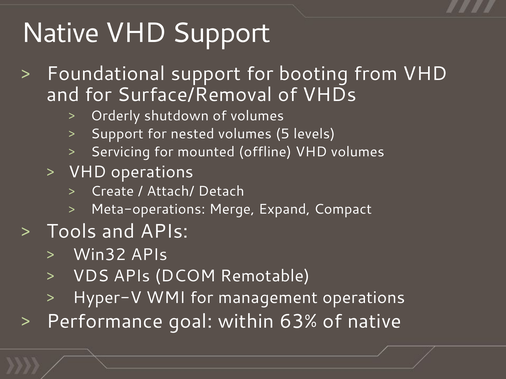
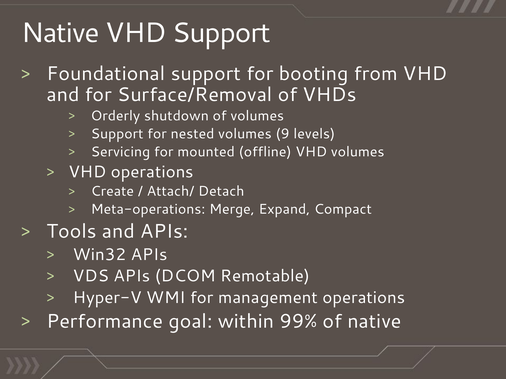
5: 5 -> 9 (283, 134)
63%: 63% -> 99% (298, 322)
